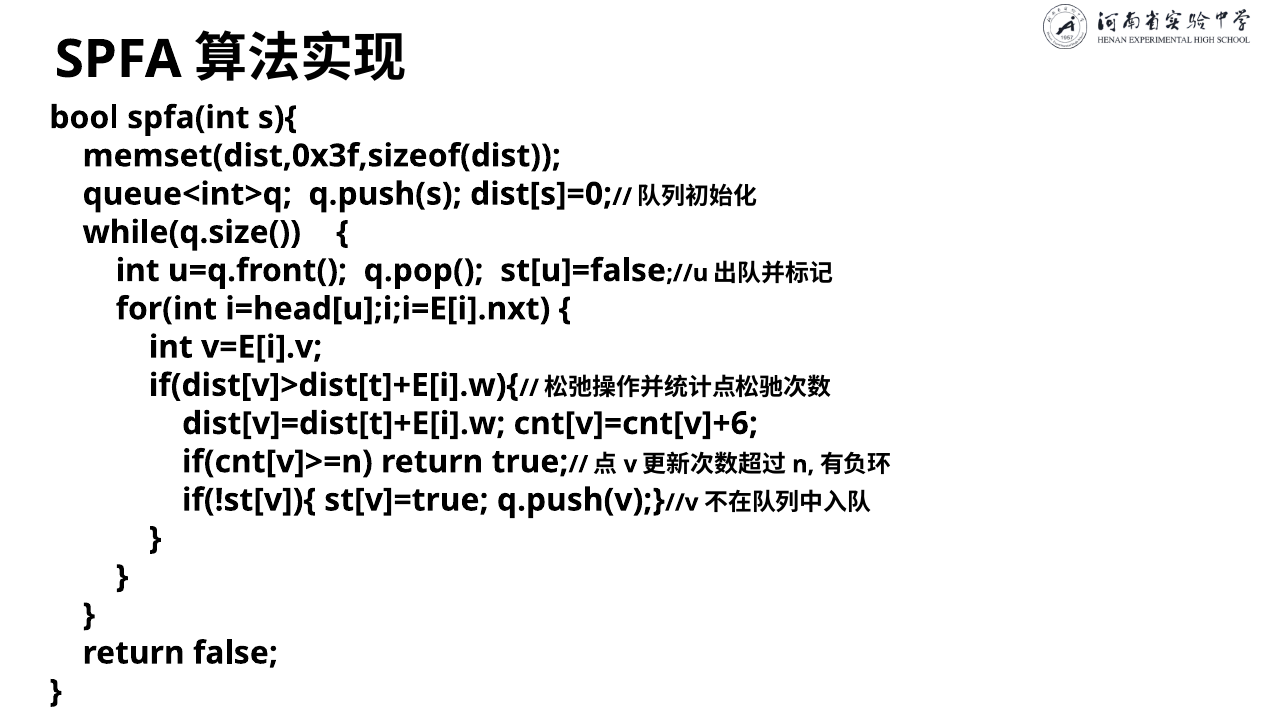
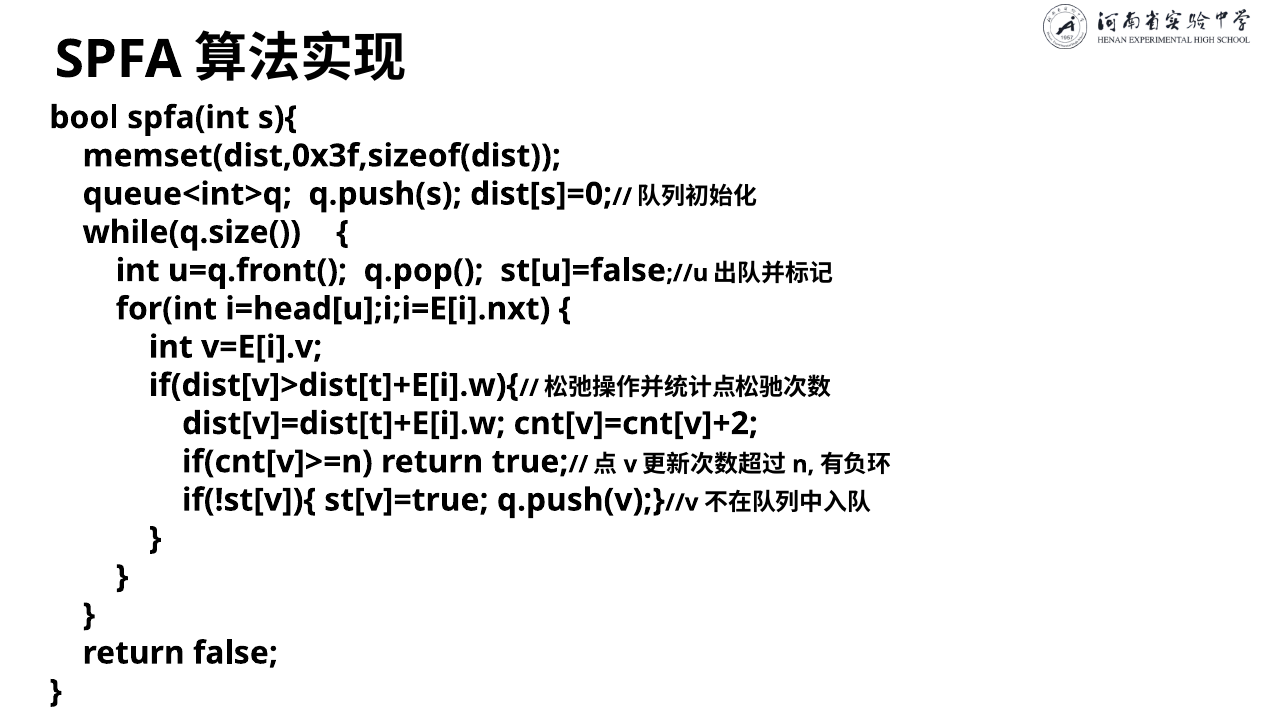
cnt[v]=cnt[v]+6: cnt[v]=cnt[v]+6 -> cnt[v]=cnt[v]+2 (636, 424)
